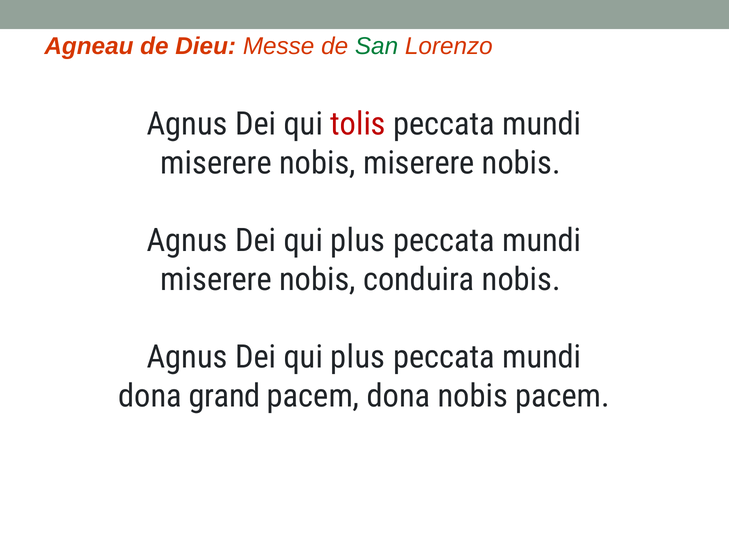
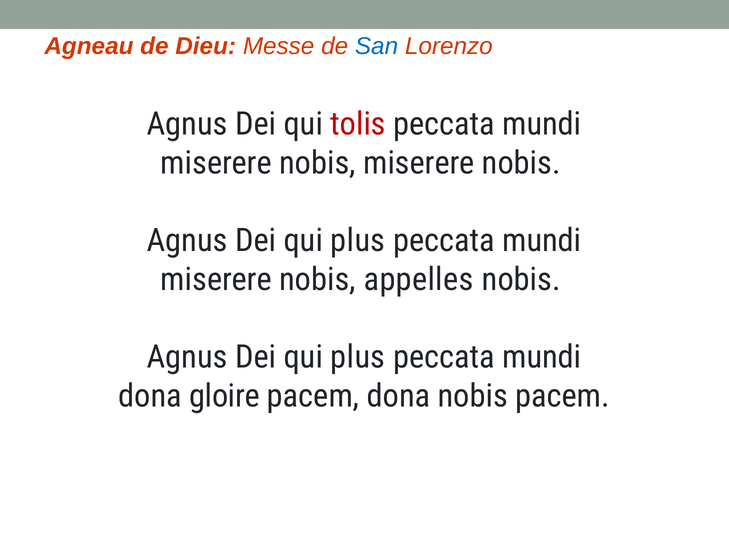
San colour: green -> blue (377, 46)
conduira: conduira -> appelles (419, 280)
grand: grand -> gloire (225, 397)
